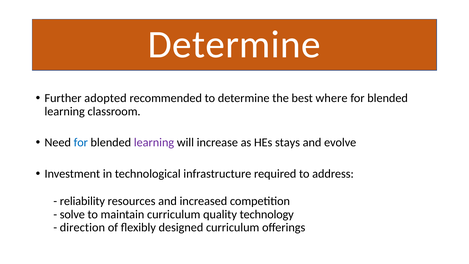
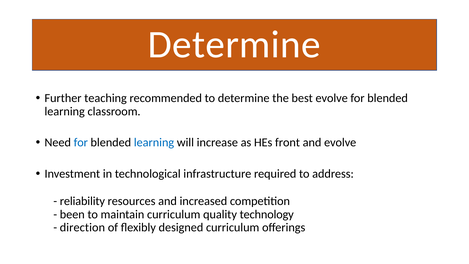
adopted: adopted -> teaching (106, 98)
best where: where -> evolve (332, 98)
learning colour: purple -> blue (154, 142)
stays: stays -> front (288, 142)
solve: solve -> been (72, 214)
